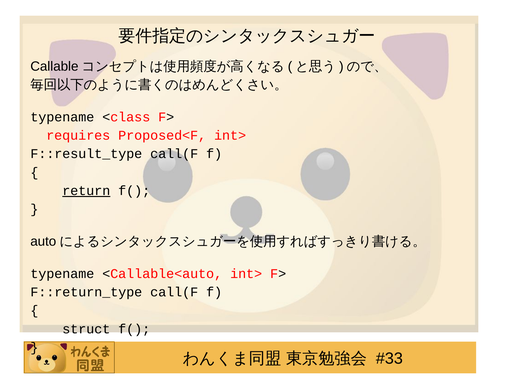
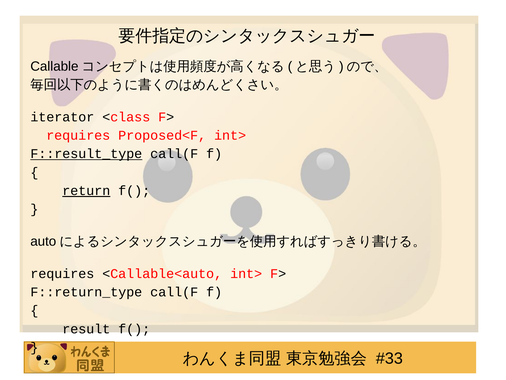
typename: typename -> iterator (62, 117)
F::result_type underline: none -> present (86, 154)
typename: typename -> requires (62, 273)
struct: struct -> result (86, 329)
